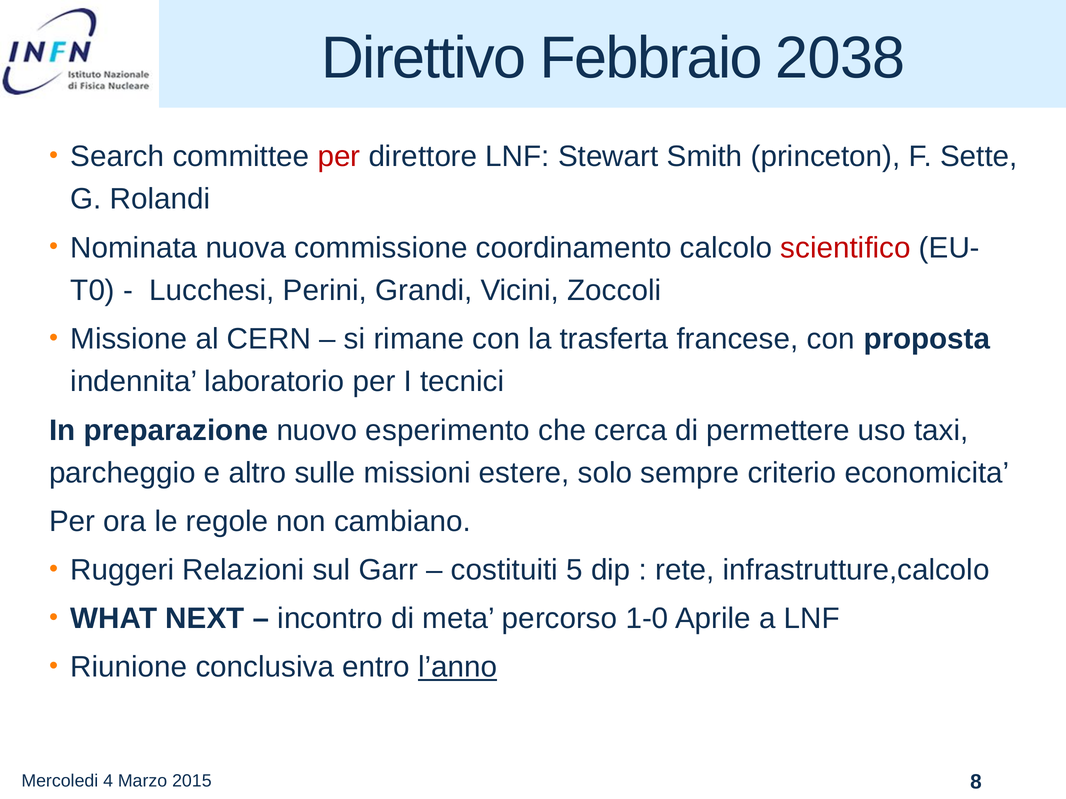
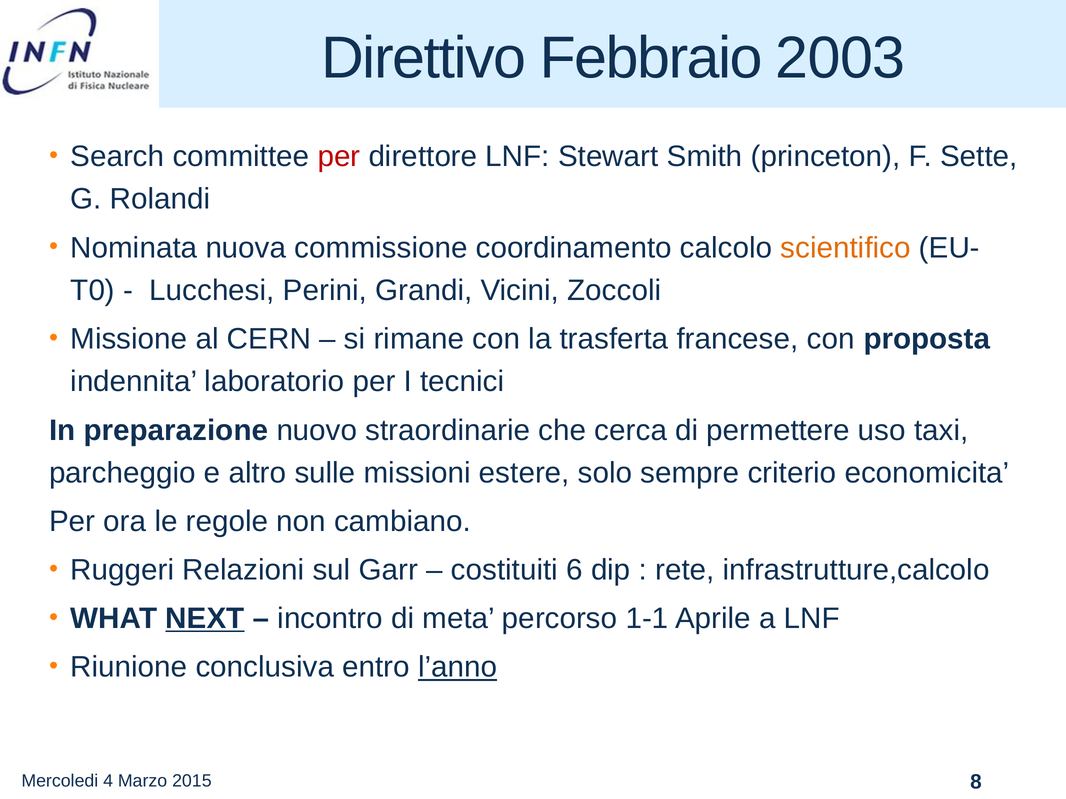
2038: 2038 -> 2003 (840, 58)
scientifico colour: red -> orange (846, 248)
esperimento: esperimento -> straordinarie (448, 431)
5: 5 -> 6 (574, 570)
NEXT underline: none -> present (205, 619)
1-0: 1-0 -> 1-1 (647, 619)
